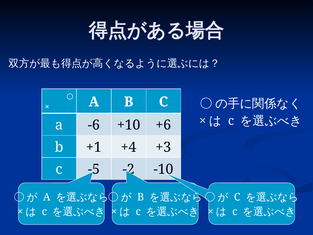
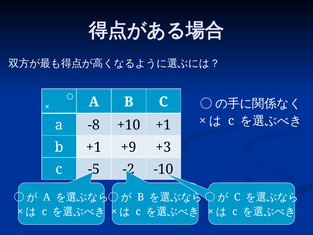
-6: -6 -> -8 (94, 125)
+10 +6: +6 -> +1 (163, 125)
+4: +4 -> +9 (129, 147)
